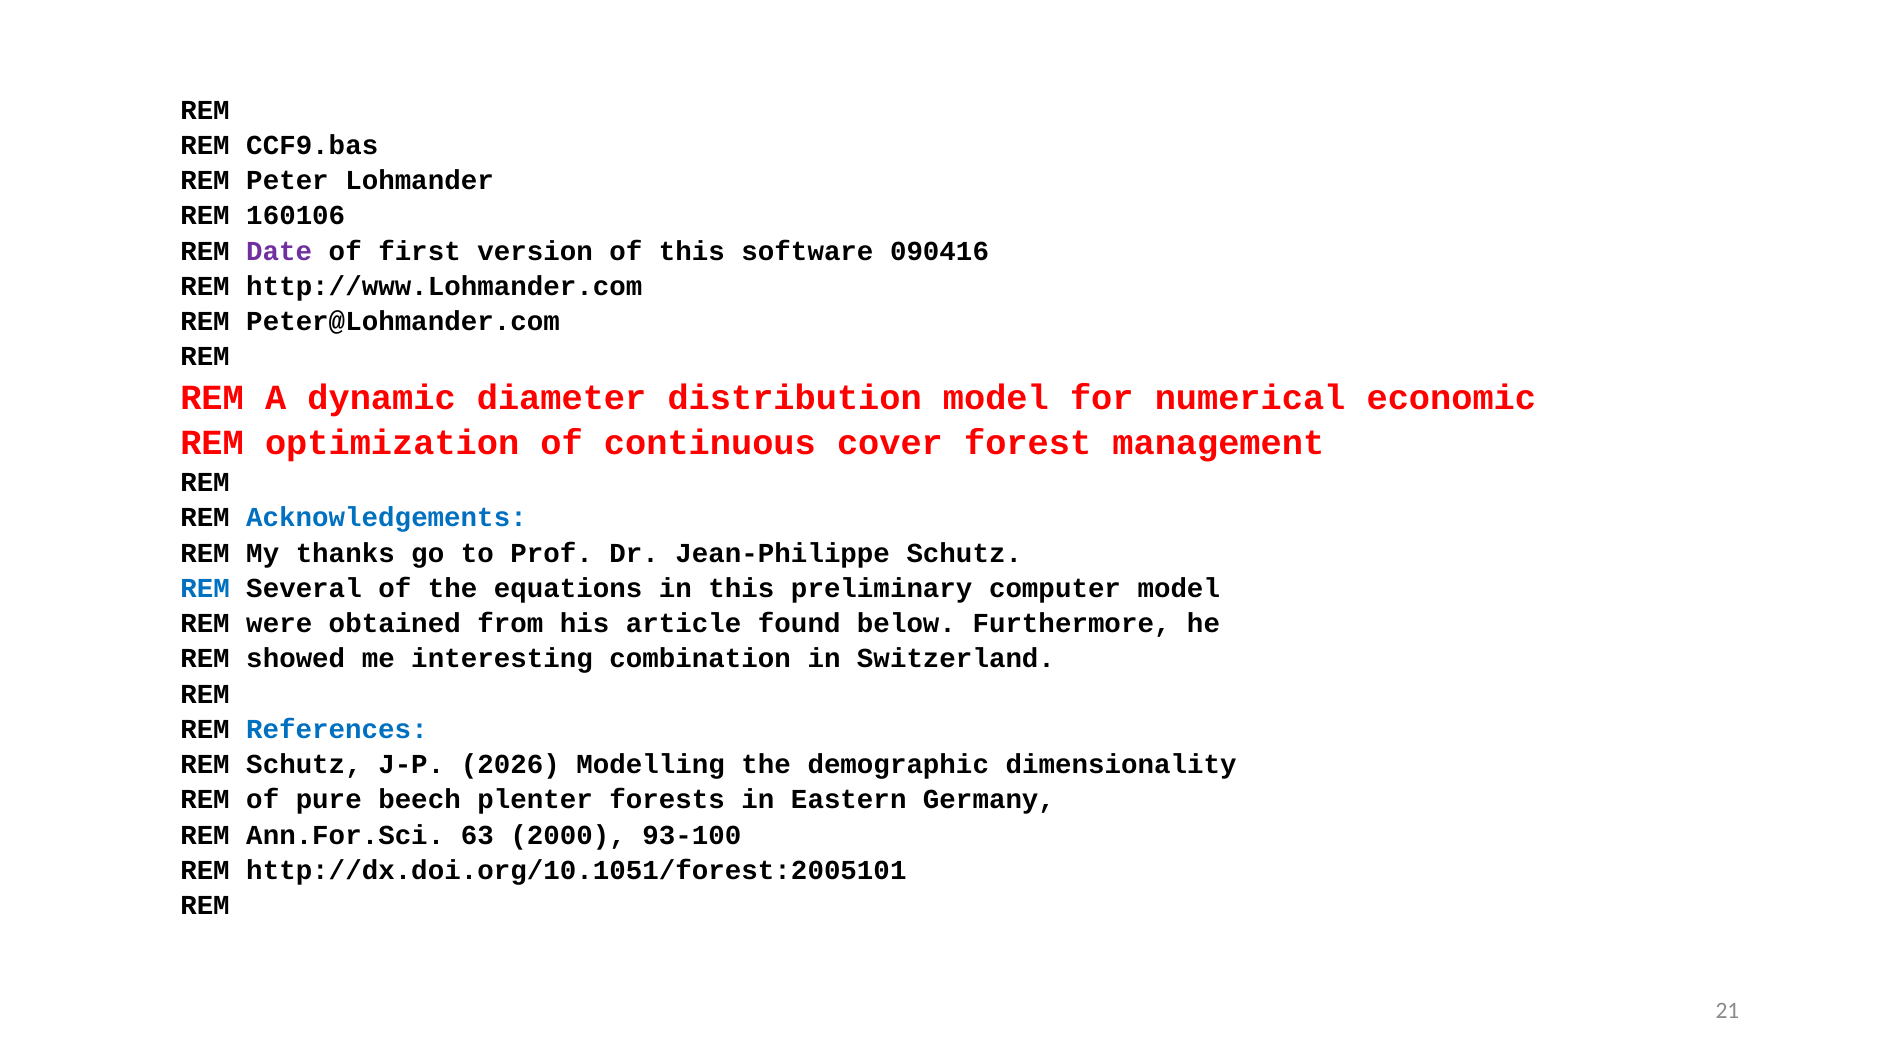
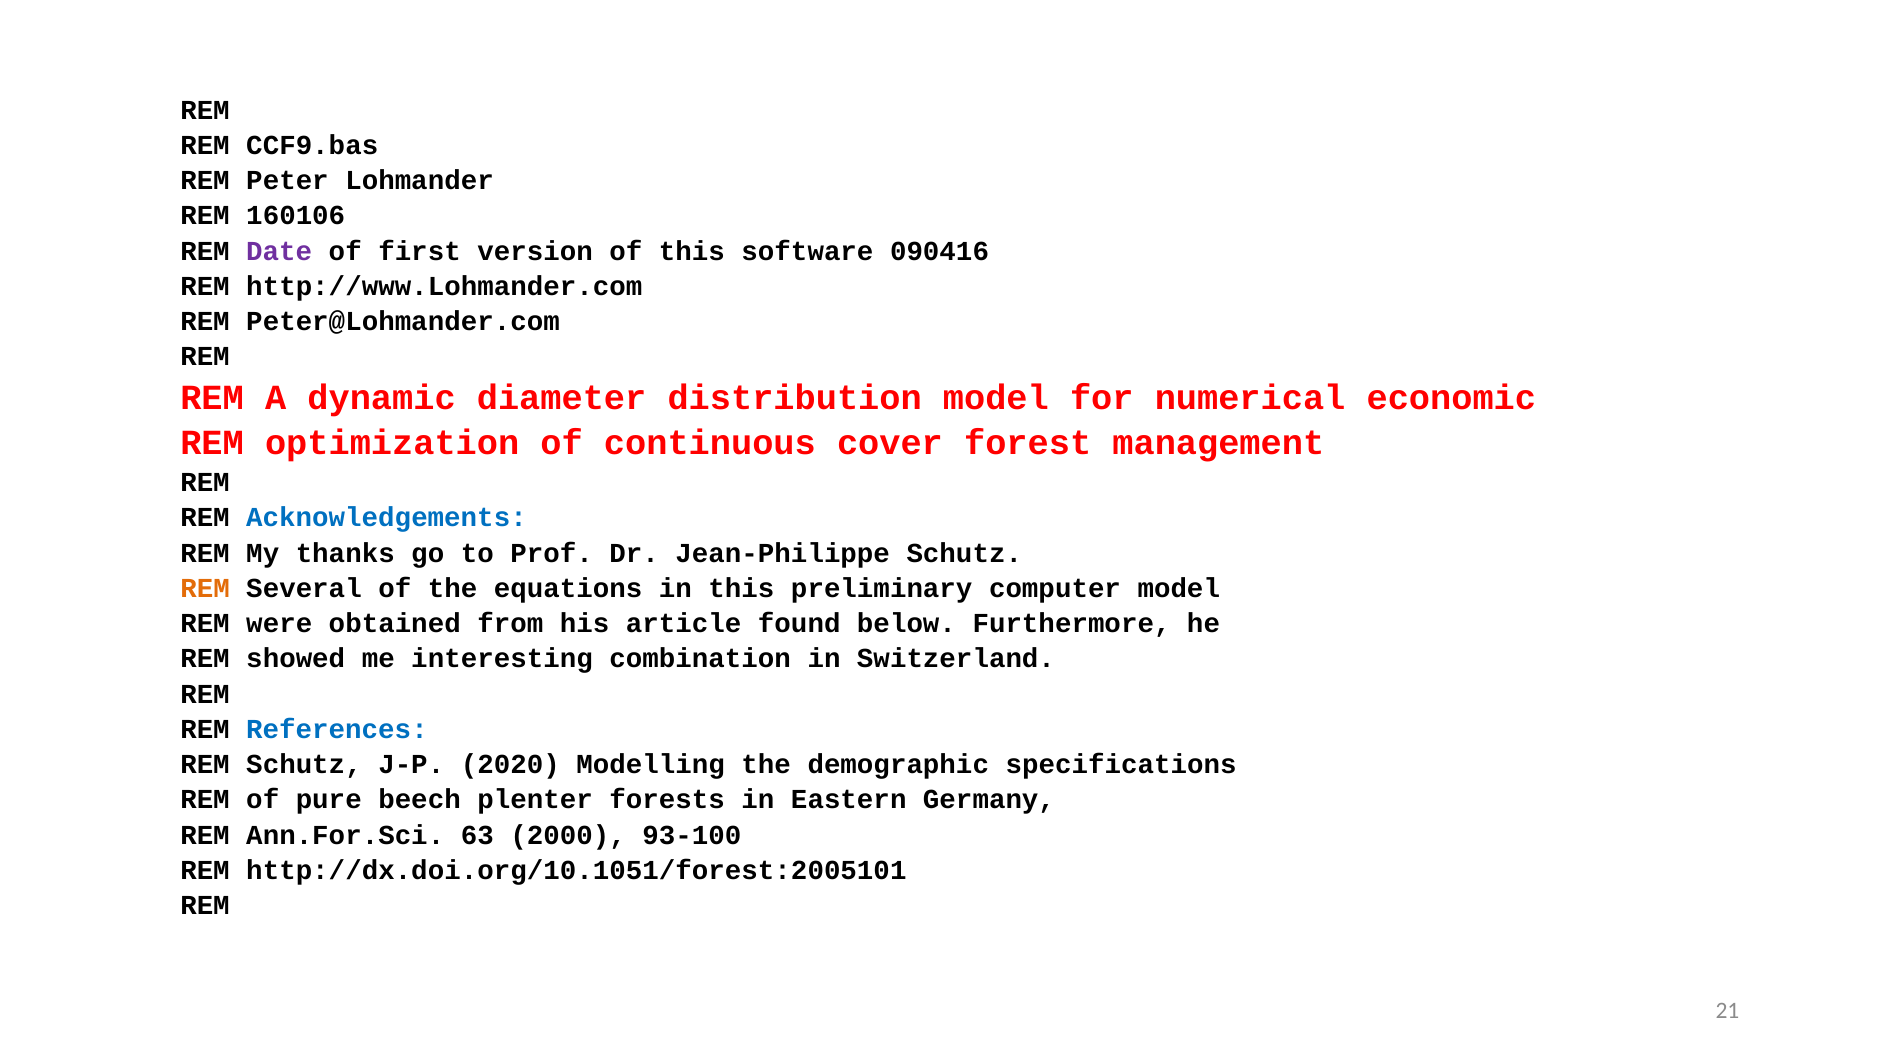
REM colour: blue -> orange (205, 588)
2026: 2026 -> 2020 (510, 765)
dimensionality: dimensionality -> specifications (1121, 765)
